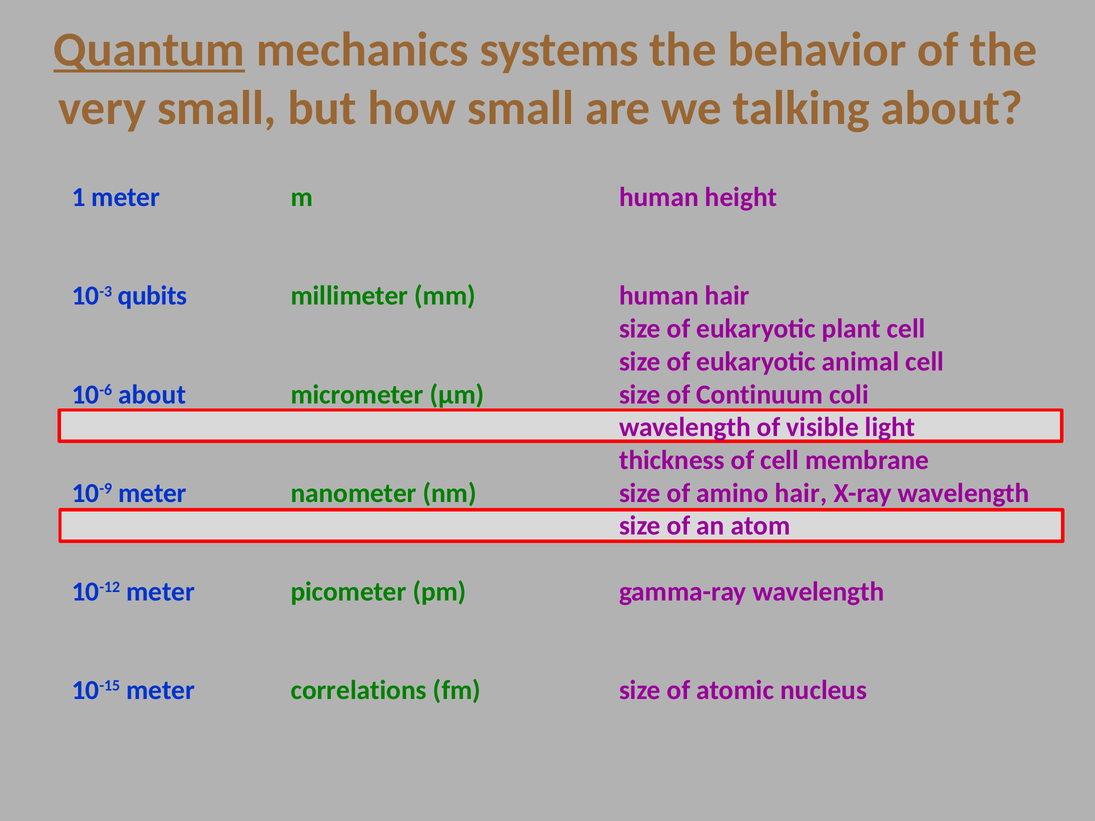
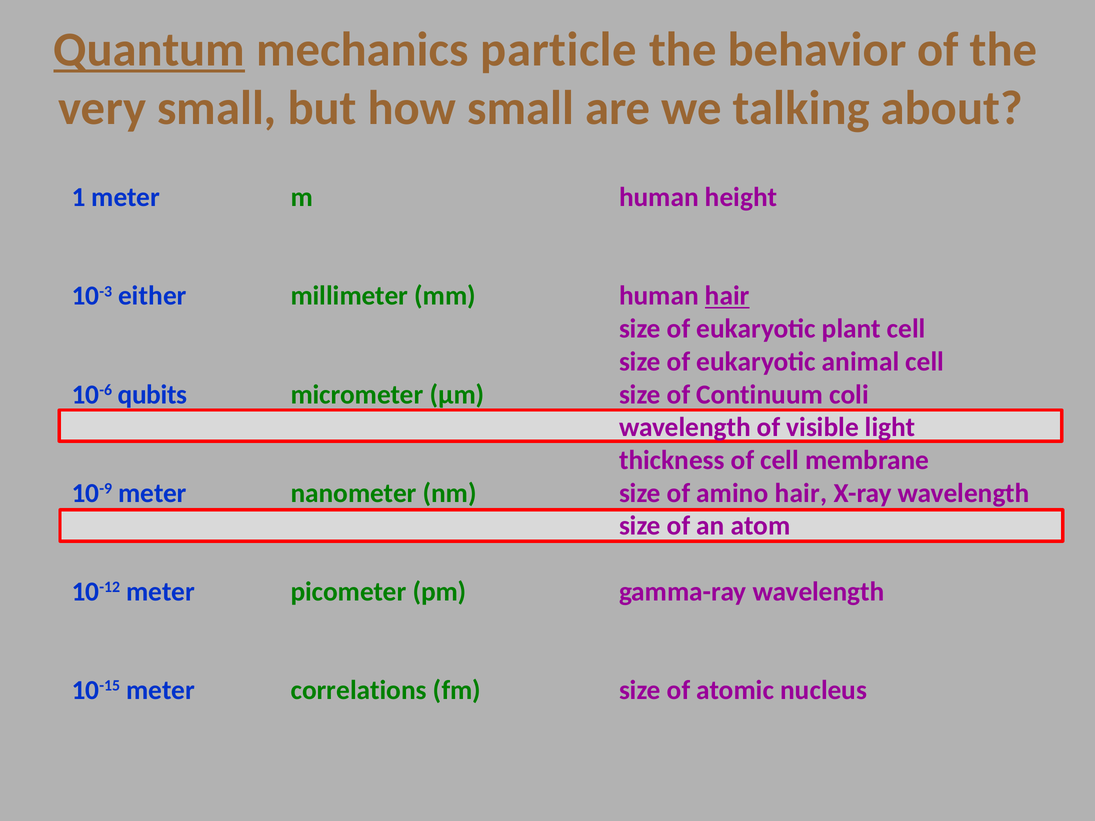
systems: systems -> particle (559, 50)
qubits: qubits -> either (152, 296)
hair underline: none -> present (727, 296)
10-6 about: about -> qubits (153, 395)
